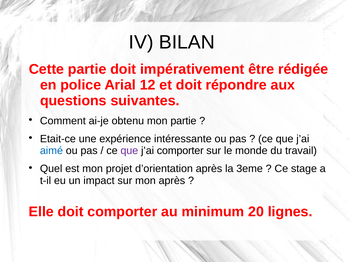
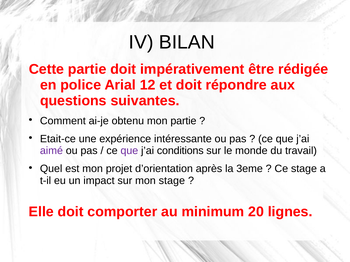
aimé colour: blue -> purple (51, 151)
j’ai comporter: comporter -> conditions (180, 151)
mon après: après -> stage (172, 181)
